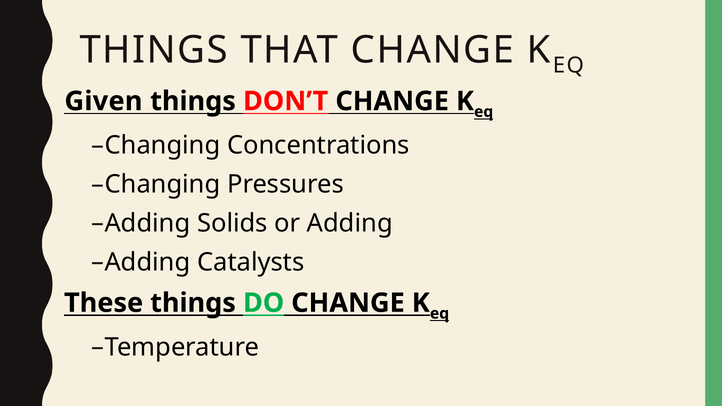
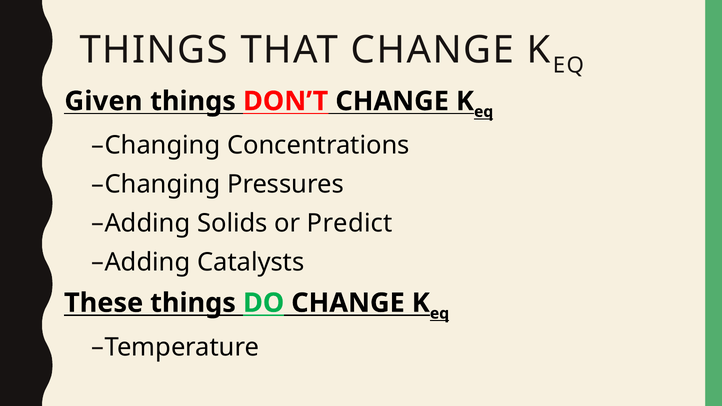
or Adding: Adding -> Predict (350, 223)
